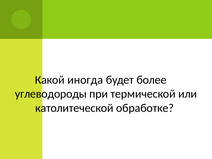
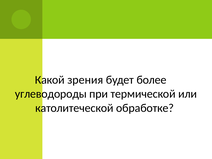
иногда: иногда -> зрения (85, 80)
